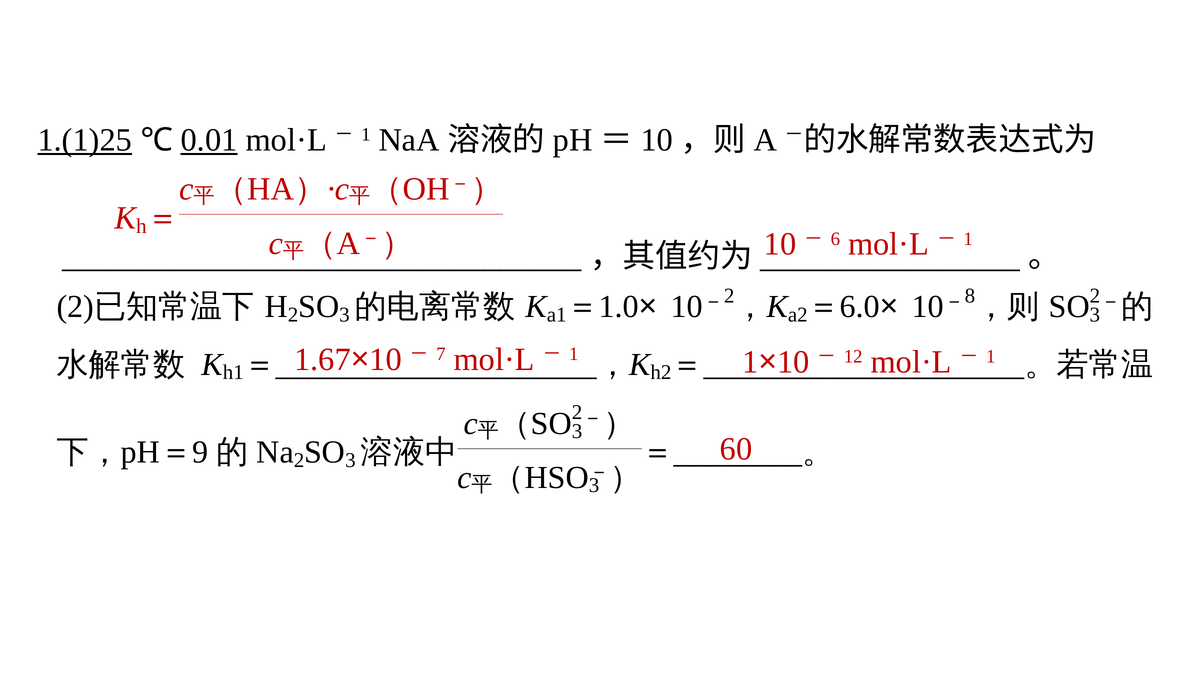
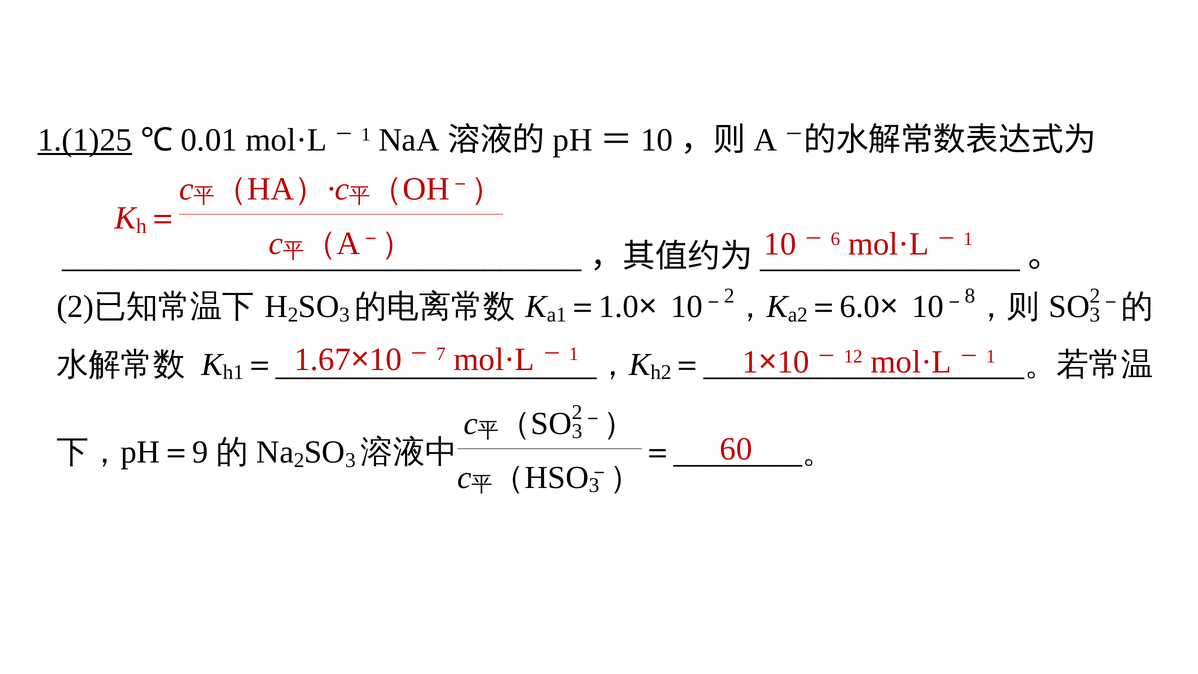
0.01 underline: present -> none (209, 140)
